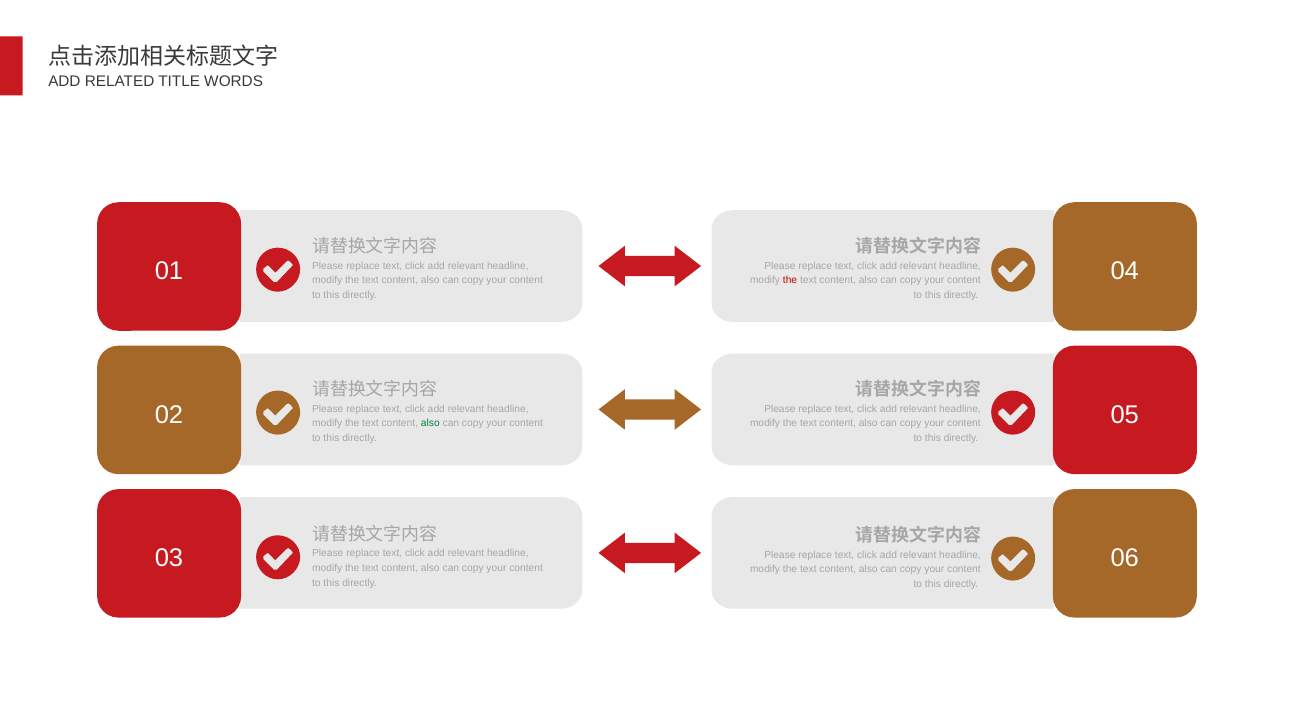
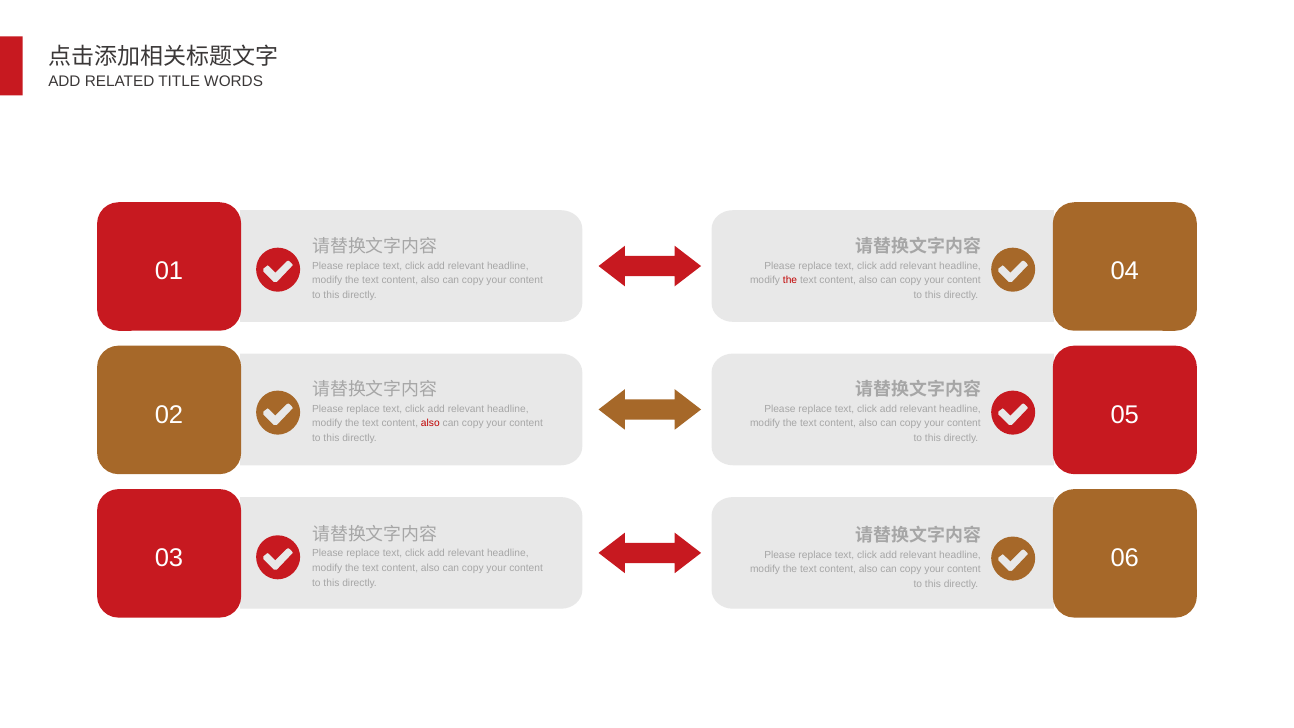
also colour: green -> red (430, 423)
